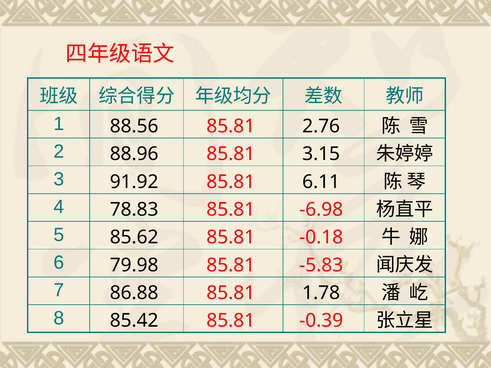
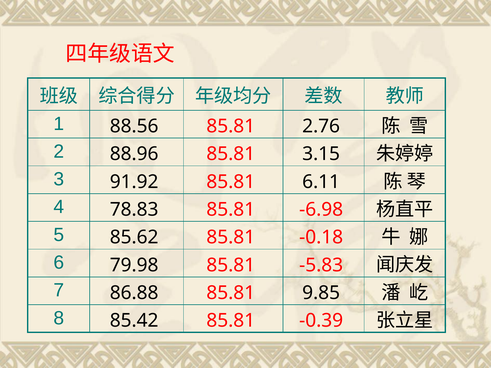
1.78: 1.78 -> 9.85 (321, 293)
